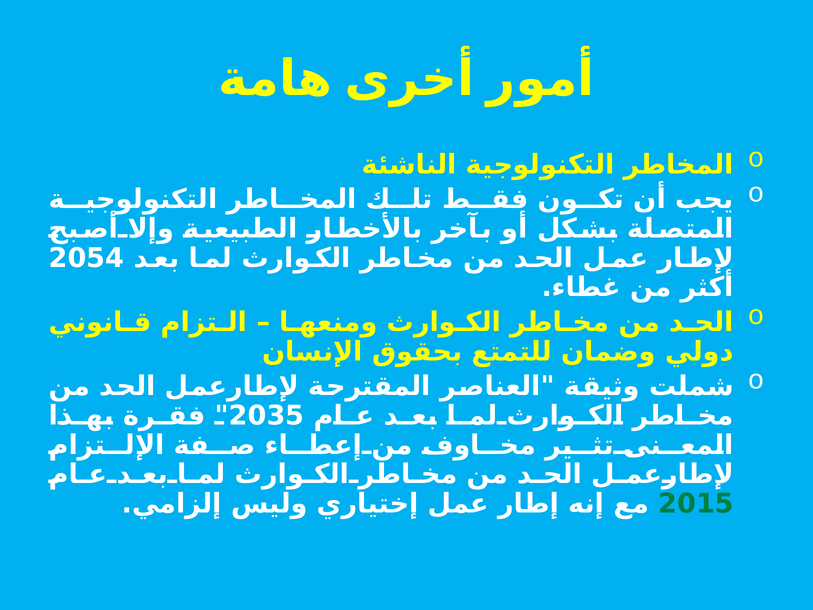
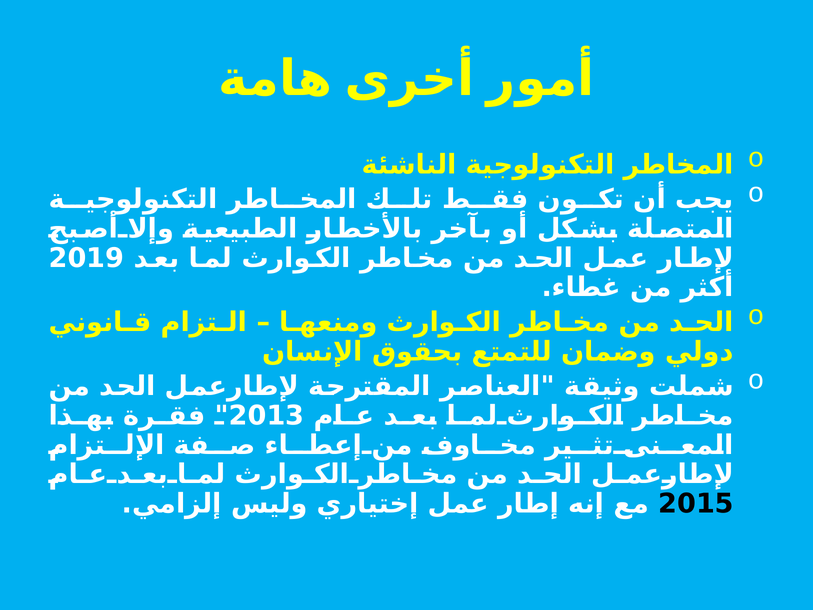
2054: 2054 -> 2019 (86, 258)
2035: 2035 -> 2013 (267, 416)
2015 colour: green -> black (696, 503)
